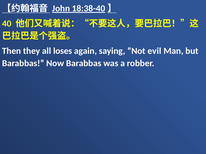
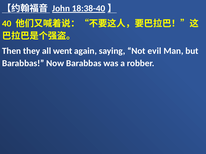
loses: loses -> went (63, 51)
